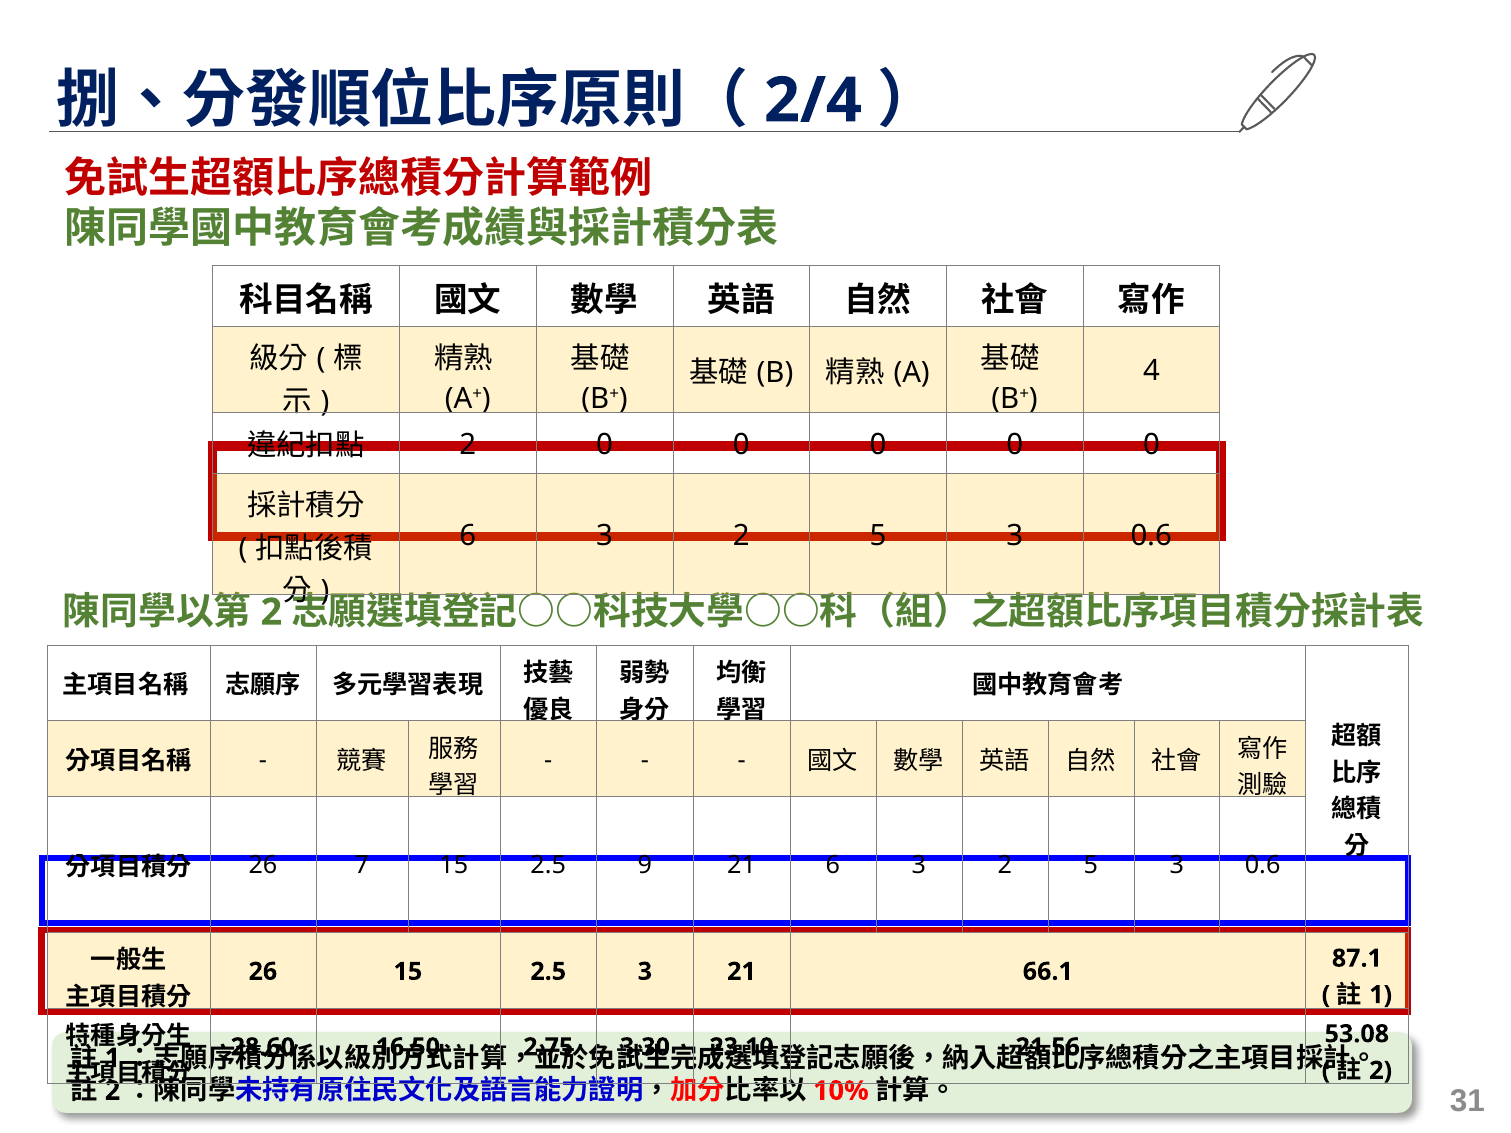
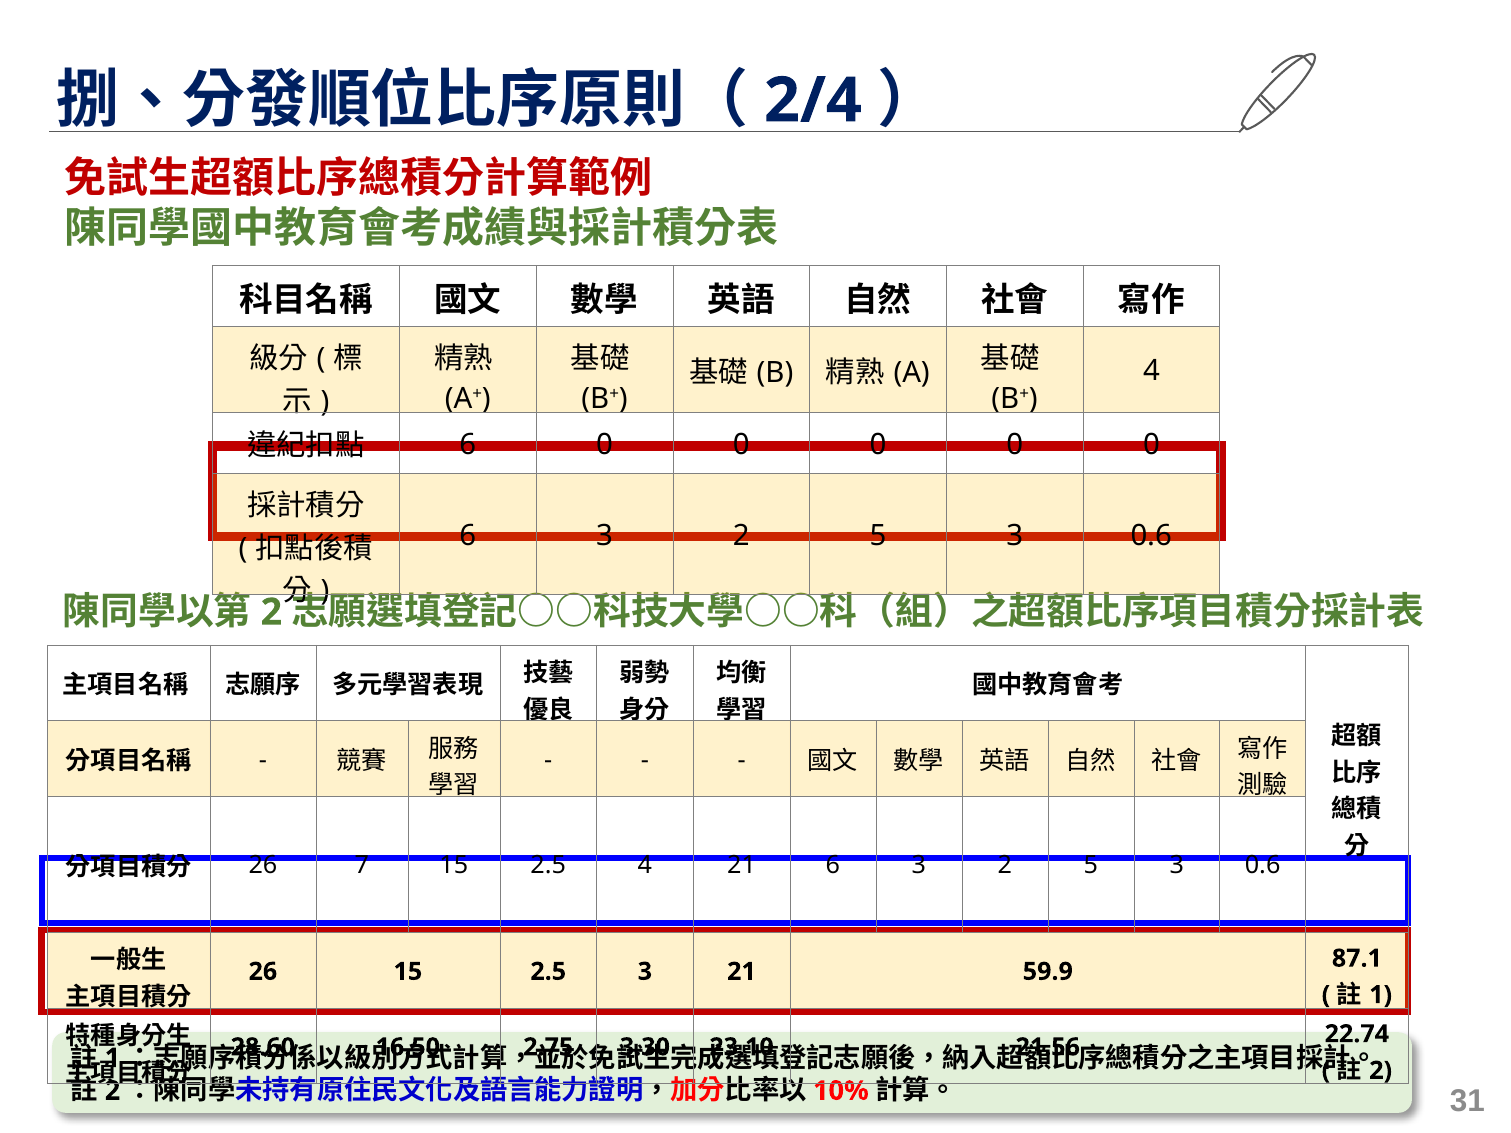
2: 2 -> 6 (468, 445)
2.5 9: 9 -> 4 (645, 866)
66.1: 66.1 -> 59.9 (1048, 972)
53.08: 53.08 -> 22.74 (1357, 1034)
